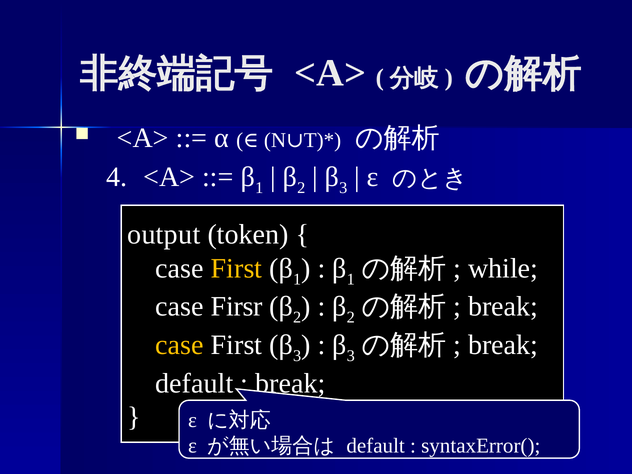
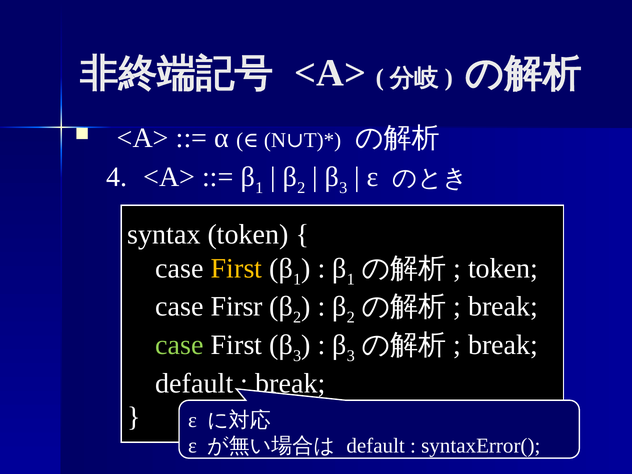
output: output -> syntax (164, 235)
while: while -> token (503, 268)
case colour: yellow -> light green (180, 345)
